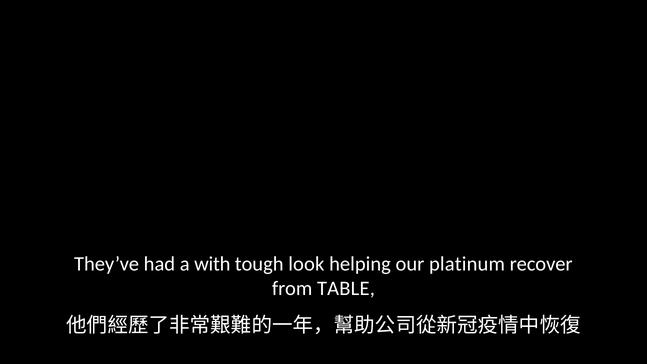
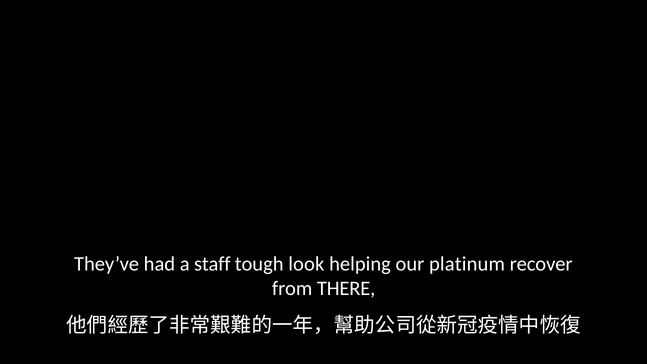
with: with -> staff (212, 264)
TABLE: TABLE -> THERE (346, 289)
